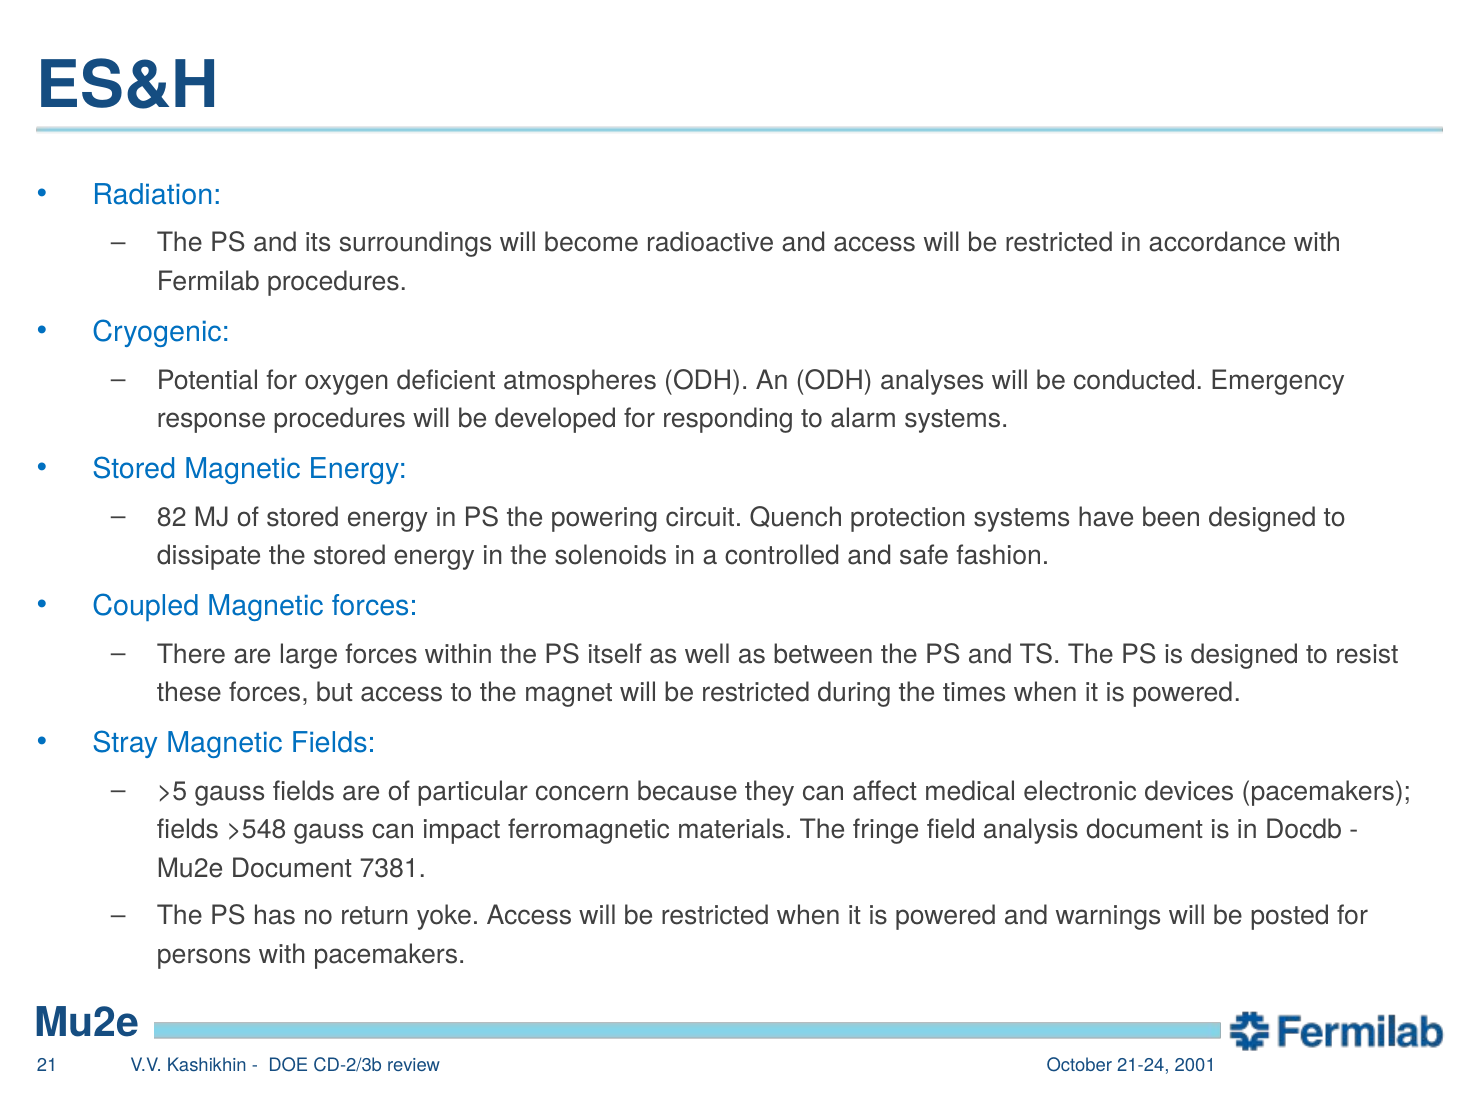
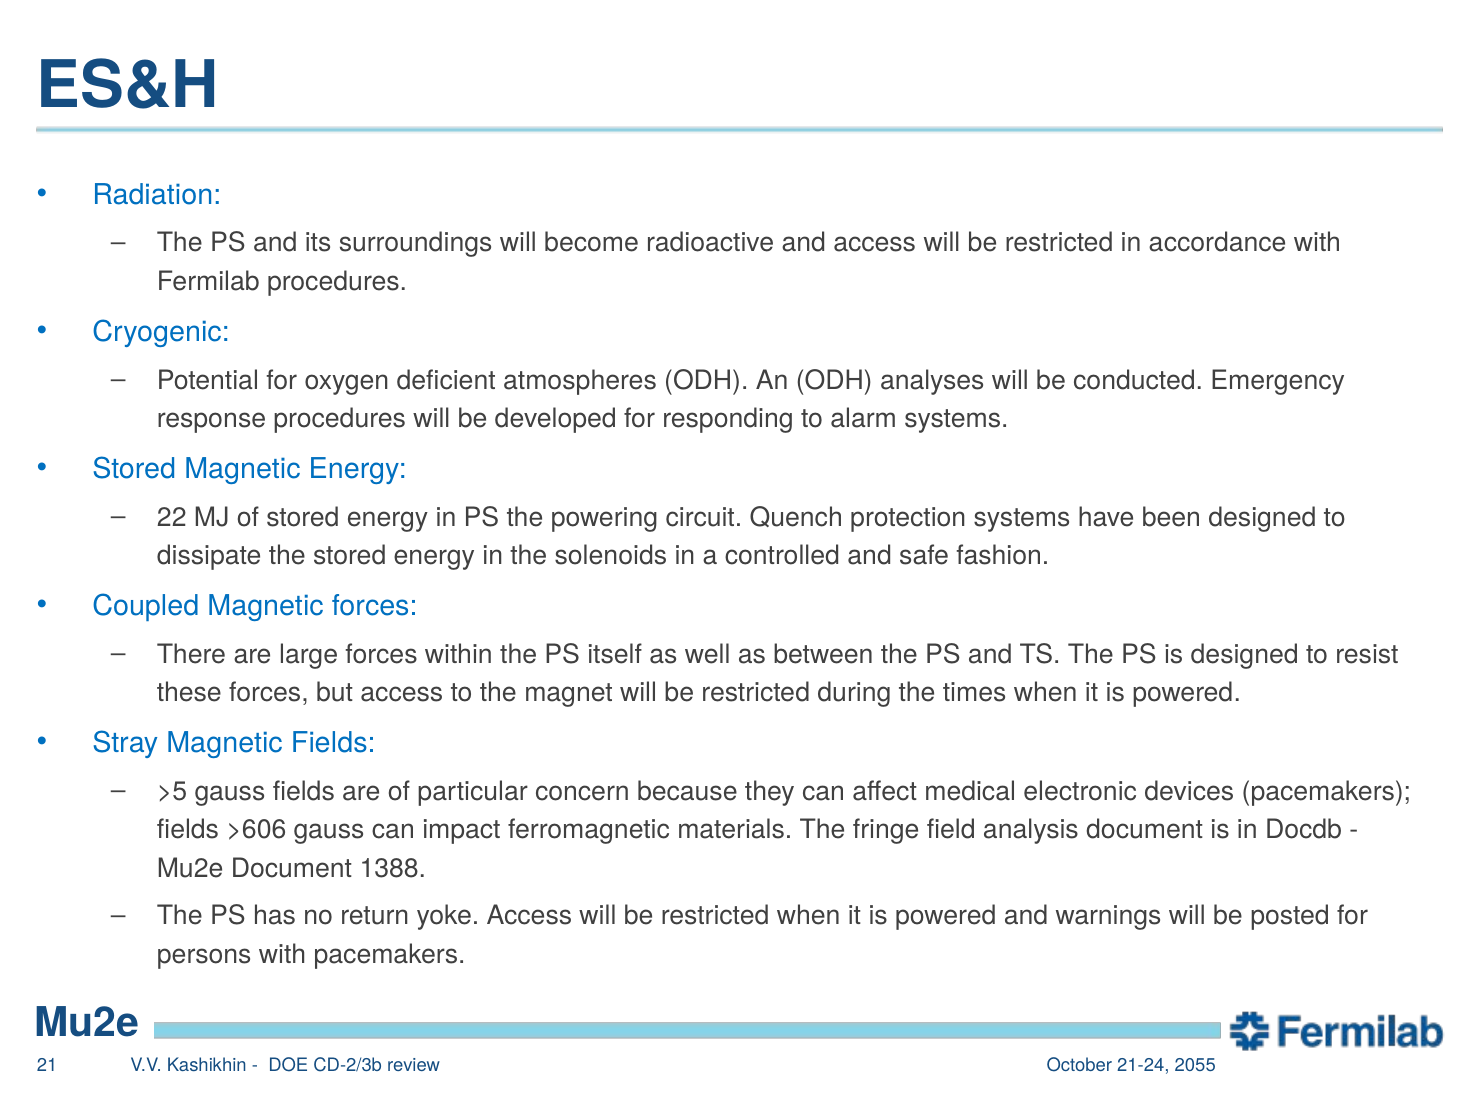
82: 82 -> 22 (172, 517)
>548: >548 -> >606 (256, 830)
7381: 7381 -> 1388 (393, 868)
2001: 2001 -> 2055 (1195, 1065)
